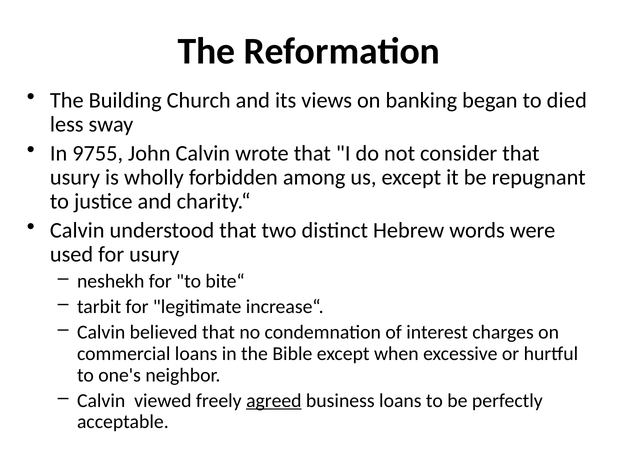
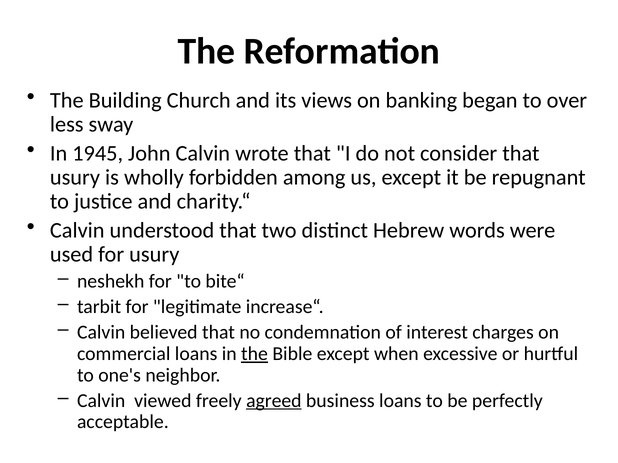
died: died -> over (567, 100)
9755: 9755 -> 1945 (98, 154)
the underline: none -> present (254, 354)
